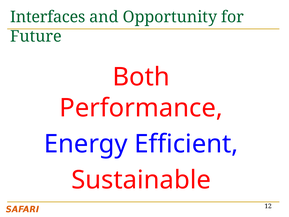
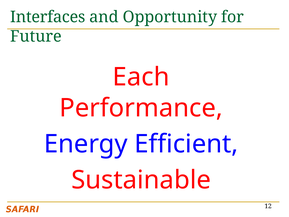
Both: Both -> Each (141, 77)
